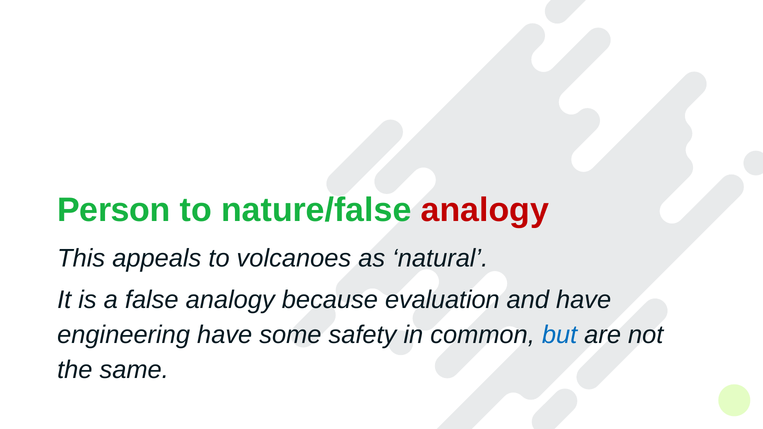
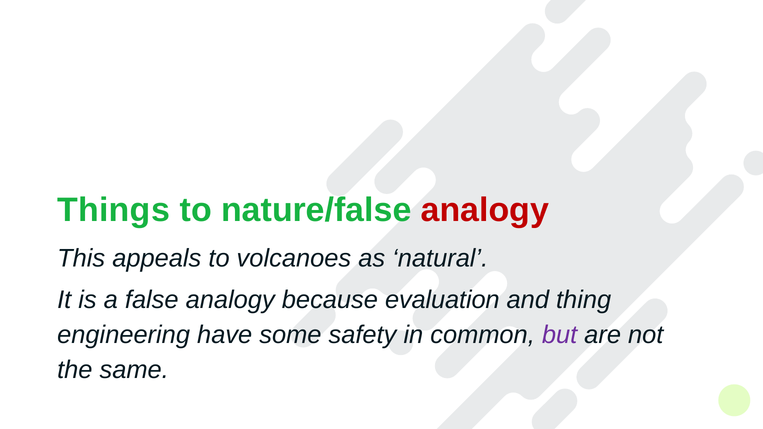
Person: Person -> Things (114, 210)
and have: have -> thing (584, 300)
but colour: blue -> purple (560, 335)
